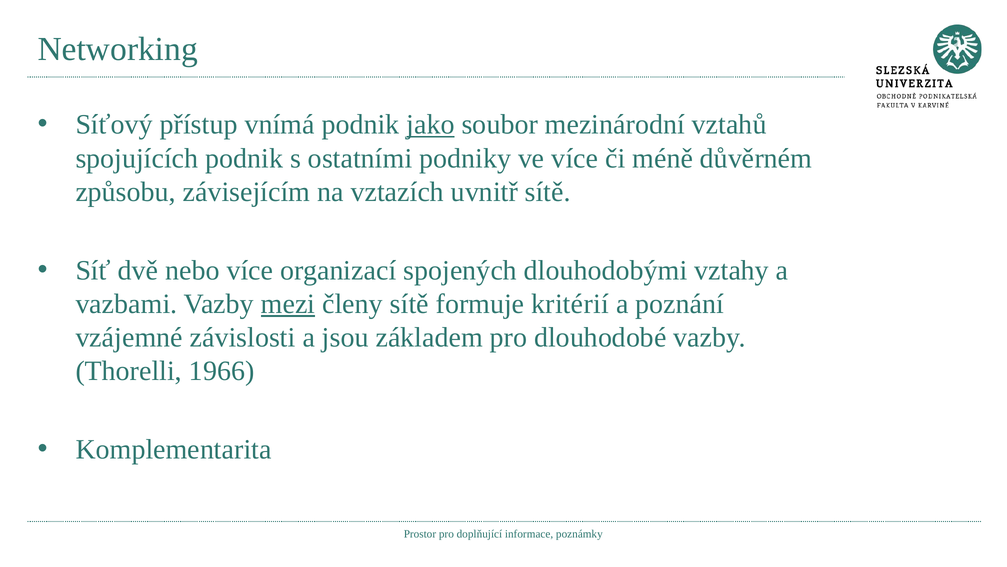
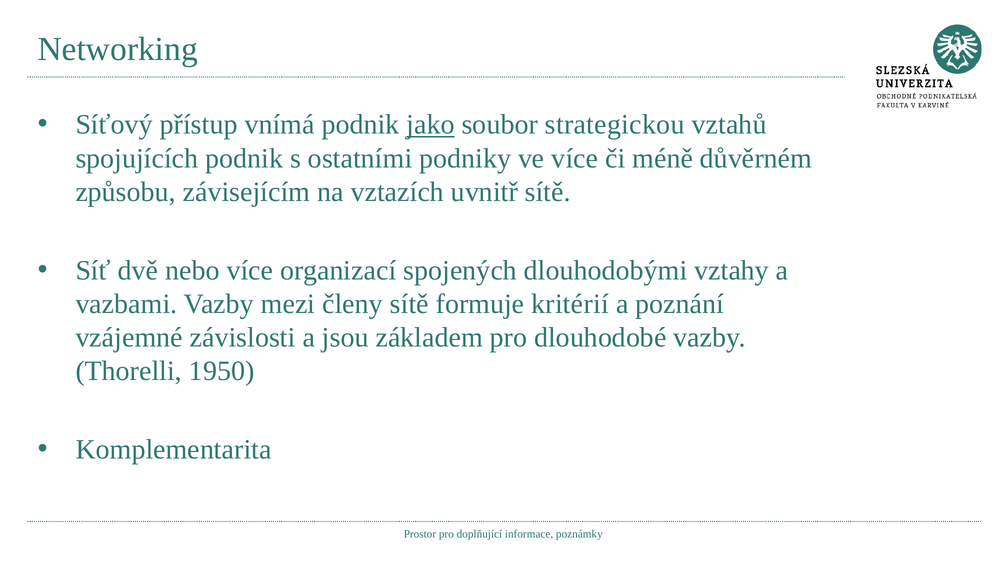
mezinárodní: mezinárodní -> strategickou (615, 125)
mezi underline: present -> none (288, 304)
1966: 1966 -> 1950 (222, 371)
